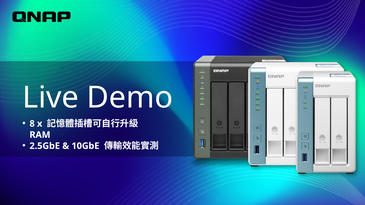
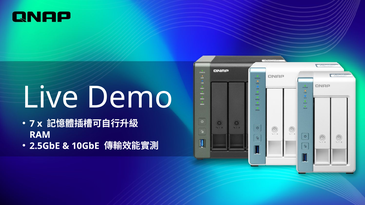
8: 8 -> 7 (32, 124)
